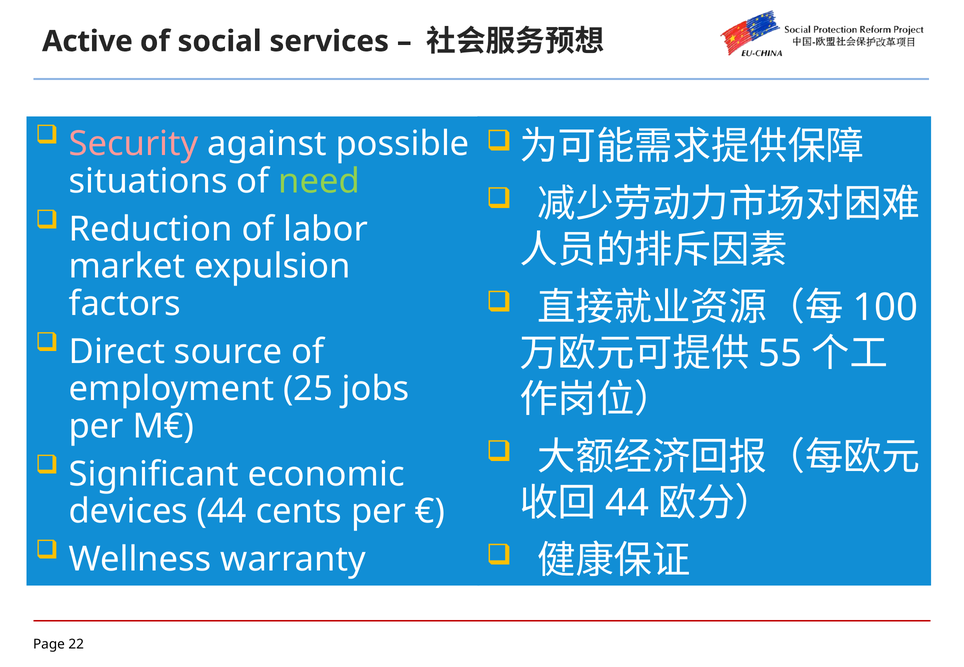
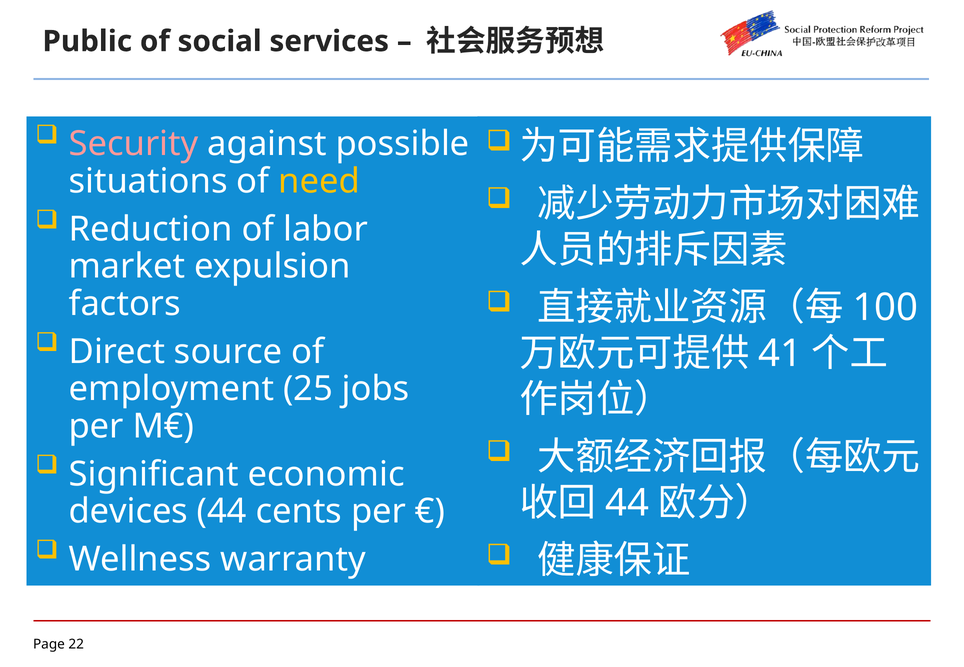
Active: Active -> Public (87, 41)
need colour: light green -> yellow (319, 181)
55: 55 -> 41 (780, 354)
